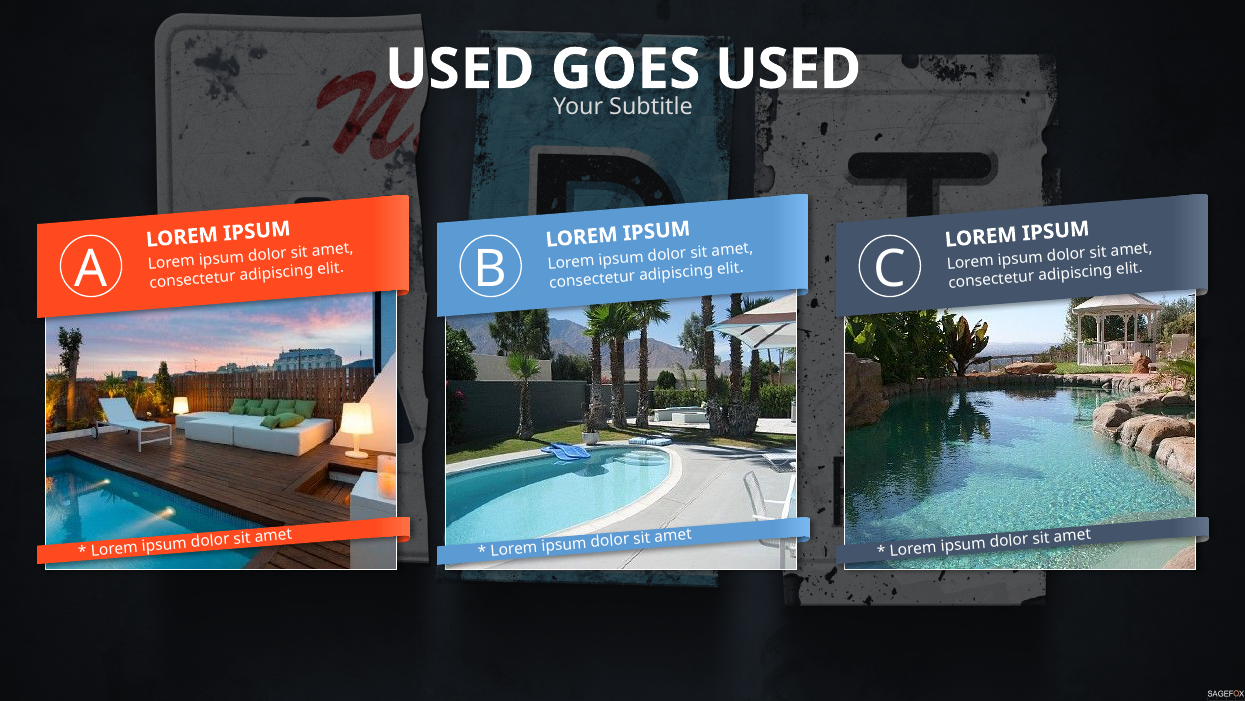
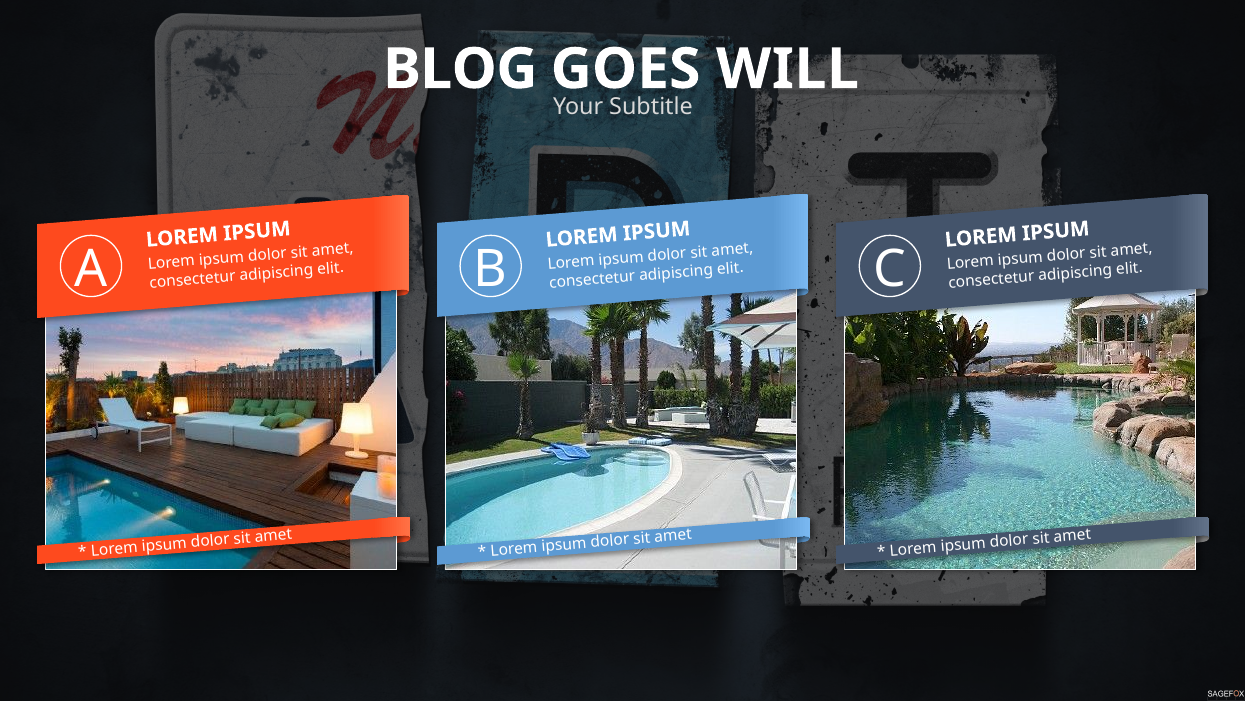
USED: USED -> BLOG (460, 69)
USED: USED -> WILL (787, 69)
